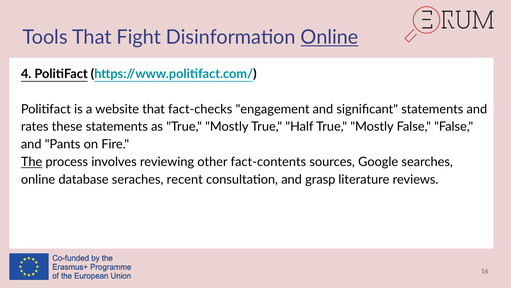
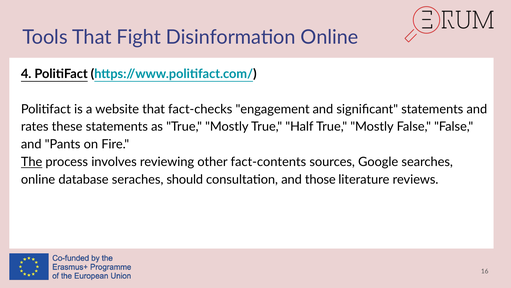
Online underline: present -> none (330, 37)
recent: recent -> should (185, 179)
grasp: grasp -> those (320, 179)
